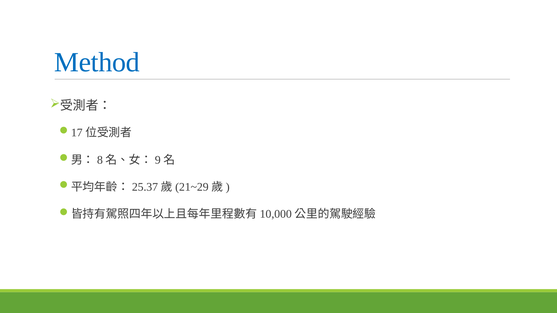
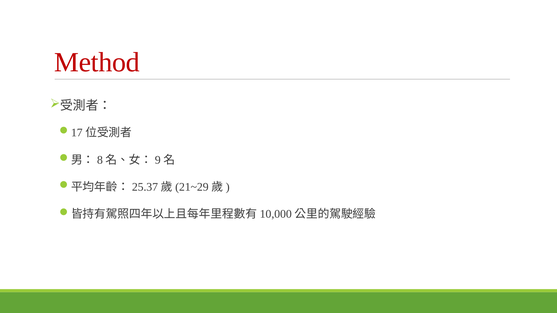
Method colour: blue -> red (97, 62)
